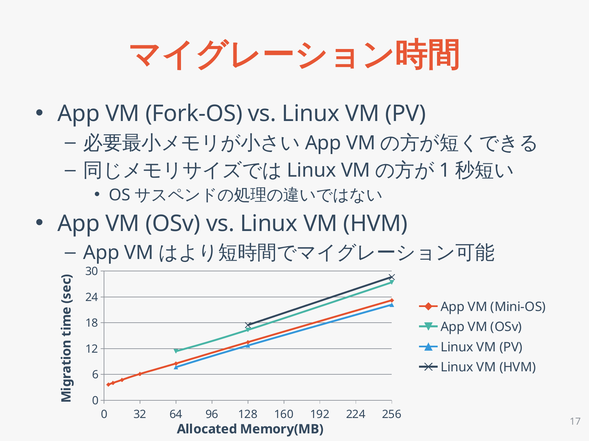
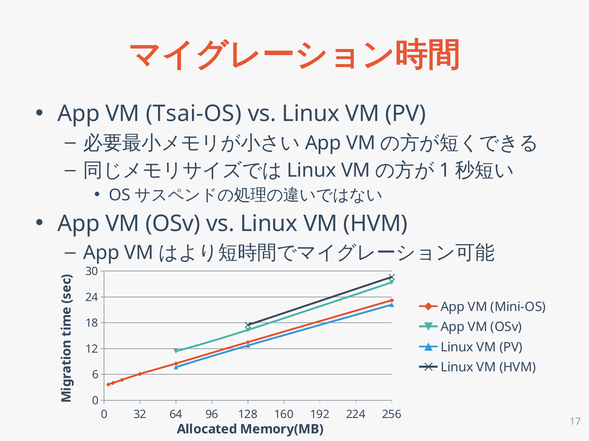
Fork-OS: Fork-OS -> Tsai-OS (194, 114)
